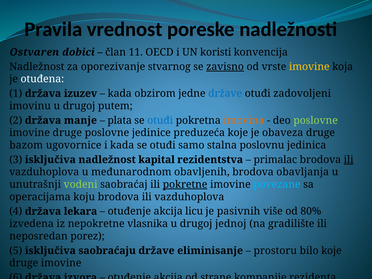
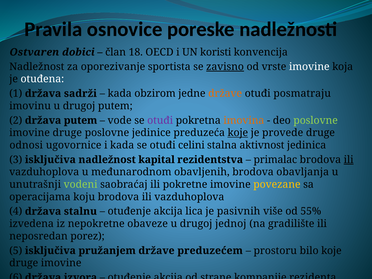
vrednost: vrednost -> osnovice (125, 29)
11: 11 -> 18 (136, 52)
stvarnog: stvarnog -> sportista (169, 67)
imovine colour: yellow -> white (309, 67)
izuzev: izuzev -> sadrži (80, 93)
države colour: blue -> orange (225, 93)
zadovoljeni: zadovoljeni -> posmatraju (302, 93)
država manje: manje -> putem (81, 120)
plata: plata -> vode (120, 120)
otuđi colour: blue -> purple (160, 120)
koje underline: none -> present (238, 133)
obaveza: obaveza -> provede (283, 133)
bazom: bazom -> odnosi (26, 145)
otuđi samo: samo -> celini (191, 145)
poslovnu: poslovnu -> aktivnost (262, 145)
pokretne underline: present -> none (185, 184)
povezane colour: light blue -> yellow (277, 184)
lekara: lekara -> stalnu (80, 211)
licu: licu -> lica (194, 211)
80%: 80% -> 55% (311, 211)
vlasnika: vlasnika -> obaveze (148, 224)
saobraćaju: saobraćaju -> pružanjem (107, 251)
eliminisanje: eliminisanje -> preduzećem (210, 251)
